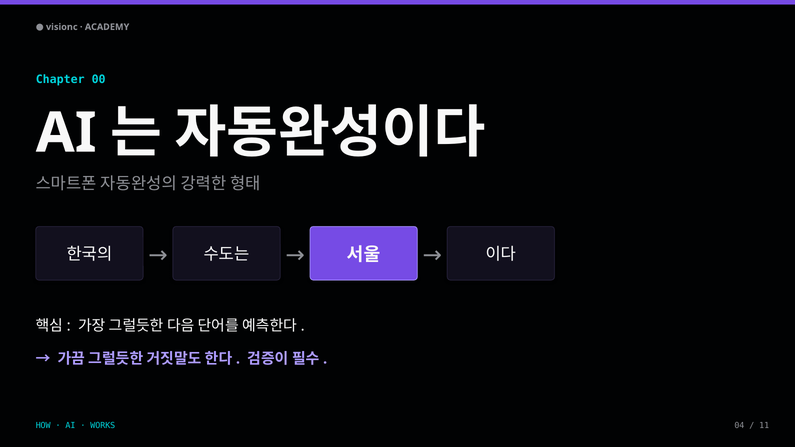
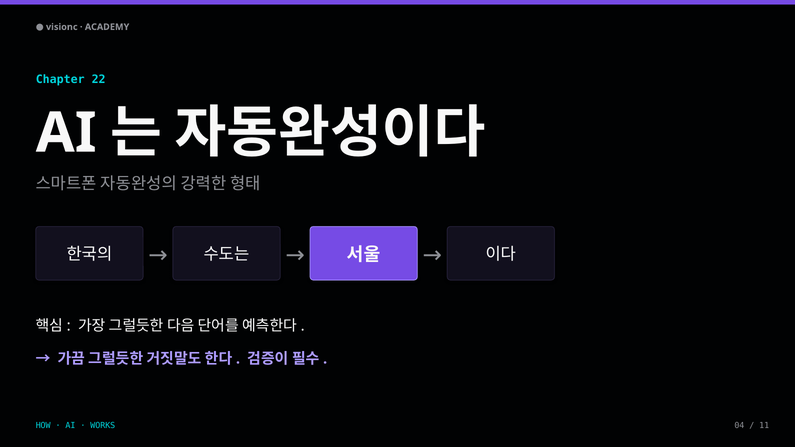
00: 00 -> 22 (99, 79)
